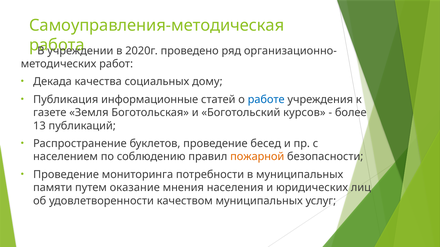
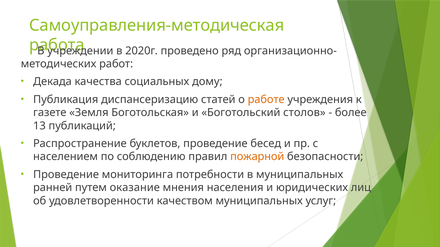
информационные: информационные -> диспансеризацию (150, 100)
работе colour: blue -> orange (266, 100)
курсов: курсов -> столов (304, 113)
памяти: памяти -> ранней (53, 188)
